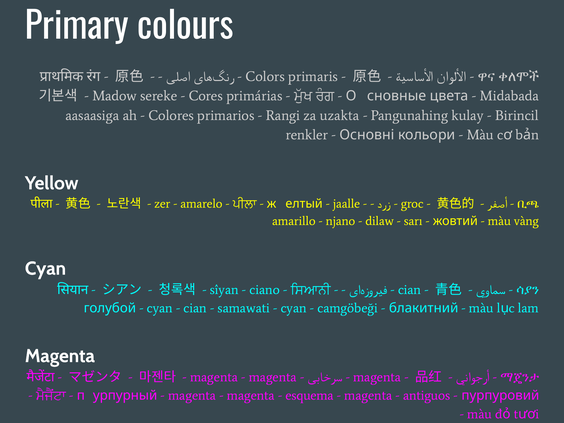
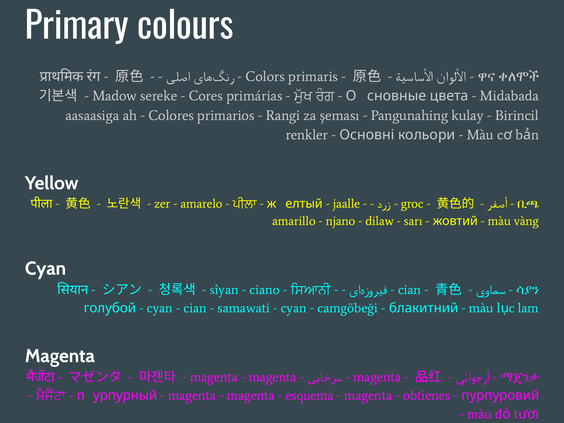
uzakta: uzakta -> şeması (340, 115)
antiguos: antiguos -> obtienes (427, 396)
